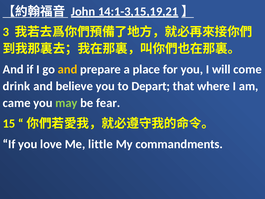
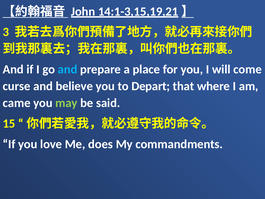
and colour: yellow -> light blue (68, 69)
drink: drink -> curse (17, 86)
fear: fear -> said (108, 103)
little: little -> does (101, 144)
